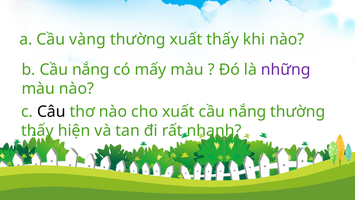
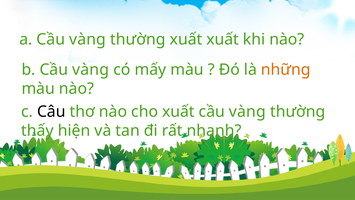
xuất thấy: thấy -> xuất (223, 39)
b Cầu nắng: nắng -> vàng (91, 70)
những colour: purple -> orange (286, 70)
nắng: nắng -> vàng (247, 112)
